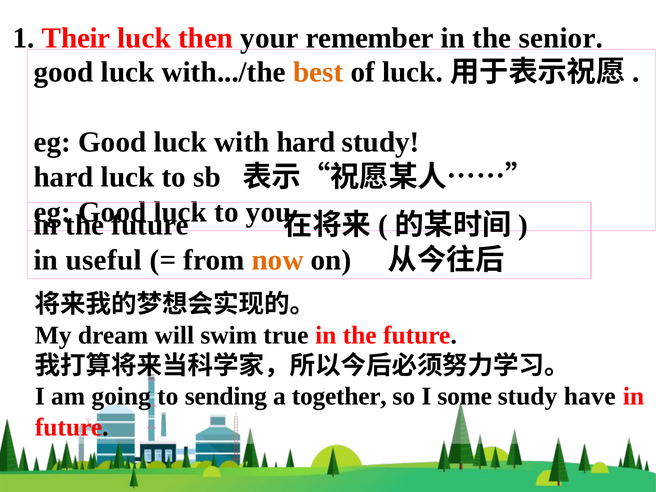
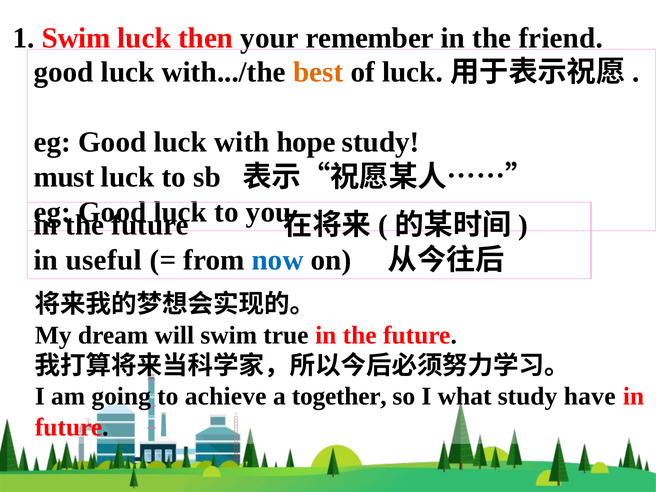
1 Their: Their -> Swim (76, 38)
senior: senior -> friend (561, 38)
with hard: hard -> hope (306, 142)
hard: hard -> must (64, 177)
now colour: orange -> blue (278, 260)
sending: sending -> achieve (226, 396)
some: some -> what (465, 396)
